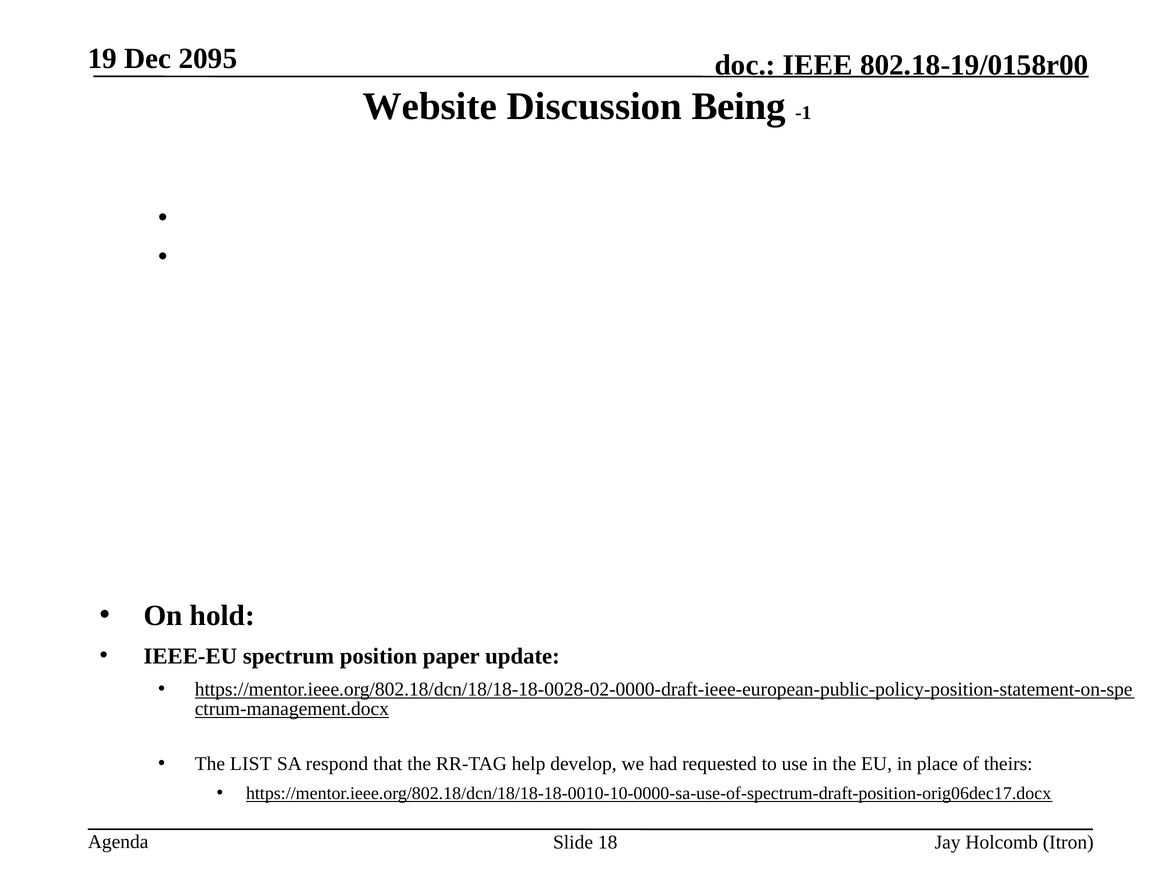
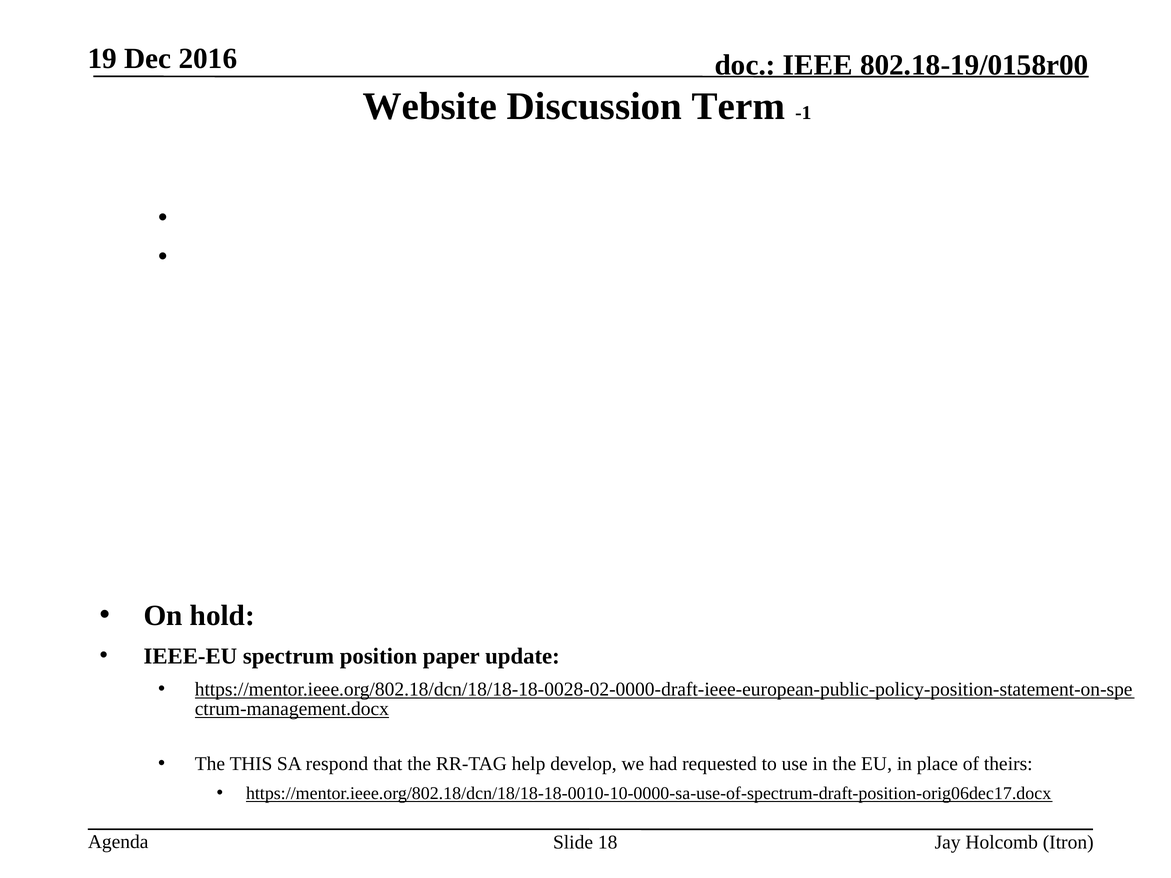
2095: 2095 -> 2016 (208, 58)
Being: Being -> Term (738, 107)
LIST: LIST -> THIS (251, 764)
